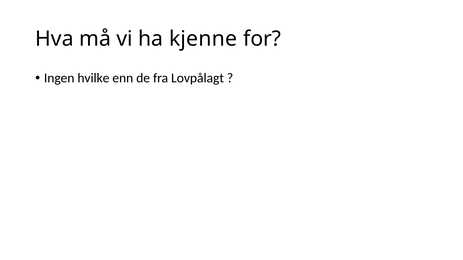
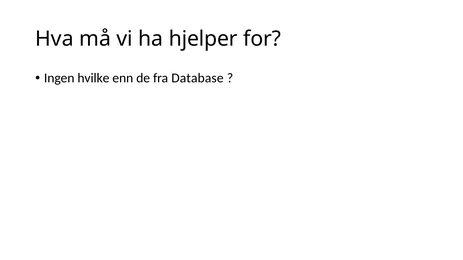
kjenne: kjenne -> hjelper (203, 39)
Lovpålagt: Lovpålagt -> Database (197, 78)
